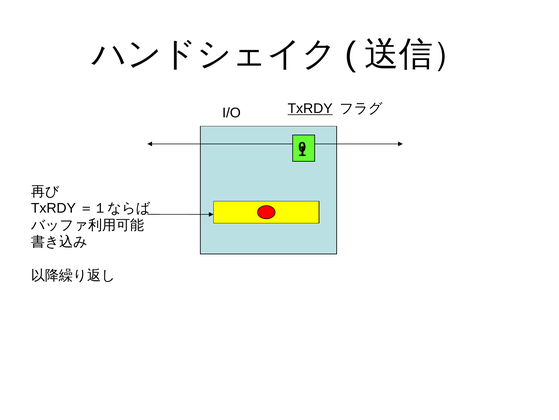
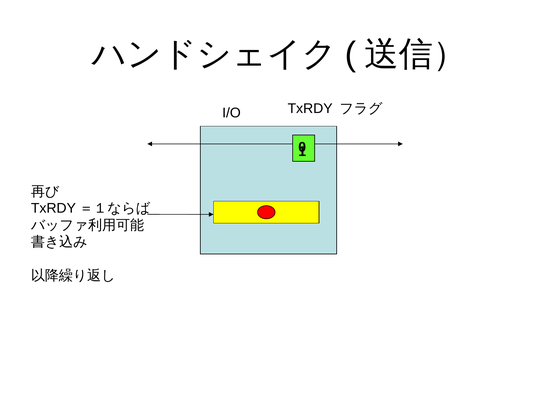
TxRDY underline: present -> none (310, 108)
